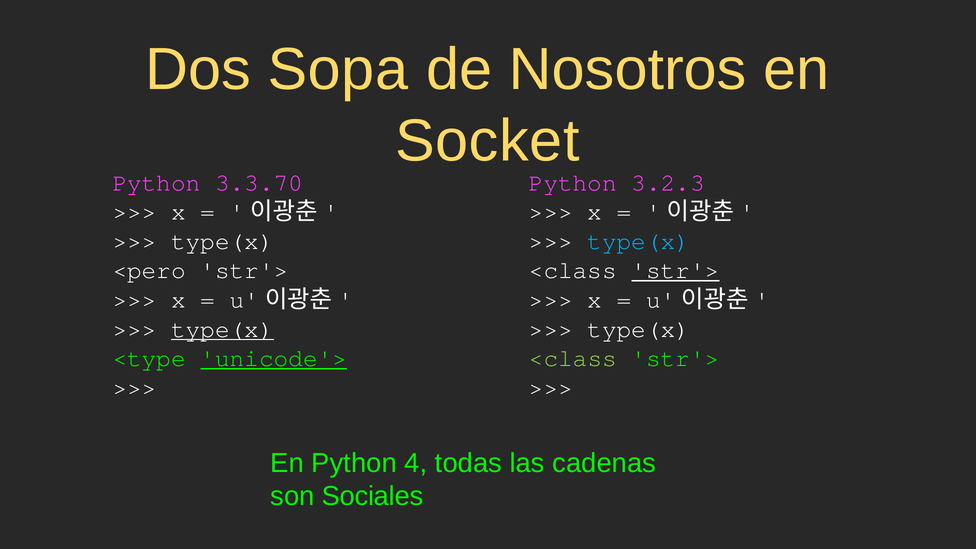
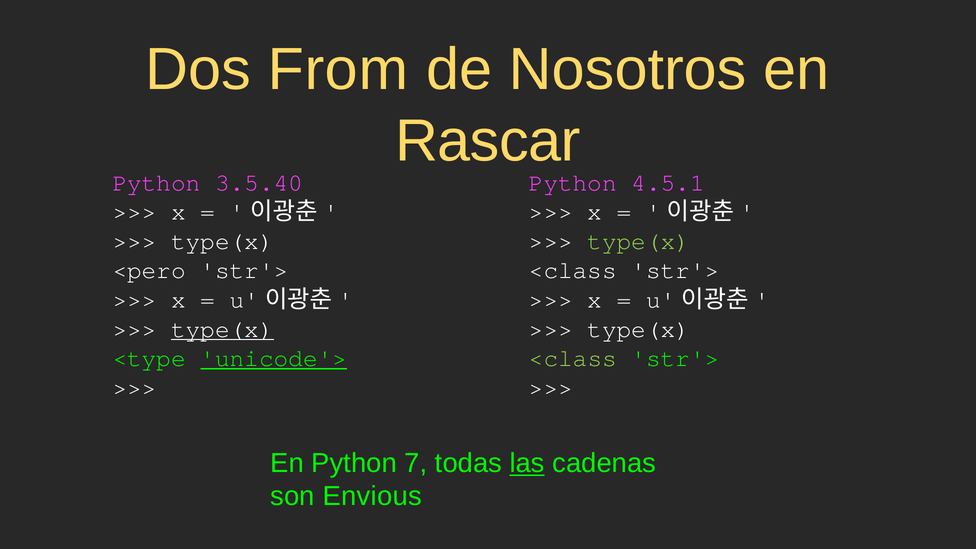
Sopa: Sopa -> From (338, 70)
Socket: Socket -> Rascar (488, 141)
3.3.70: 3.3.70 -> 3.5.40 (259, 183)
3.2.3: 3.2.3 -> 4.5.1 (668, 183)
type(x colour: light blue -> light green (639, 241)
str'> underline: present -> none (675, 270)
4: 4 -> 7 (416, 463)
las underline: none -> present (527, 463)
Sociales: Sociales -> Envious (372, 496)
